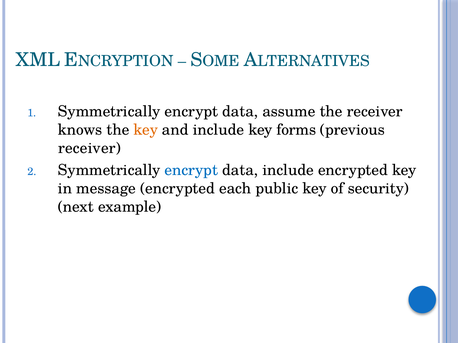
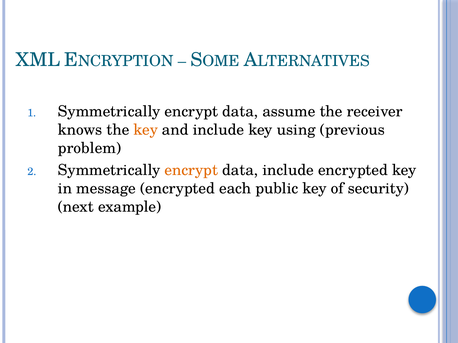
forms: forms -> using (296, 130)
receiver: receiver -> problem (90, 148)
encrypt colour: blue -> orange (191, 170)
